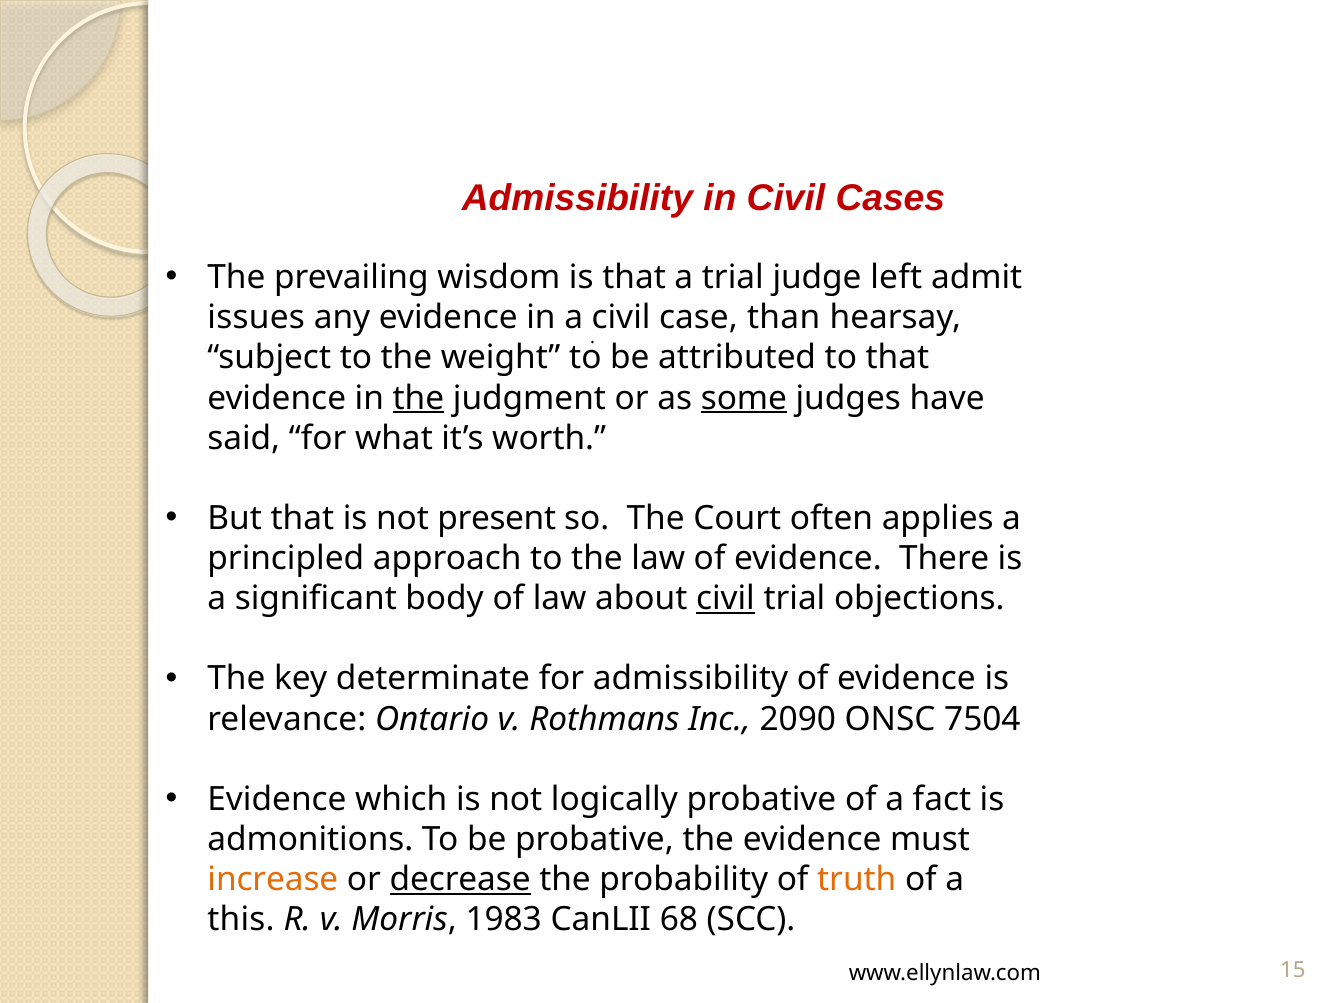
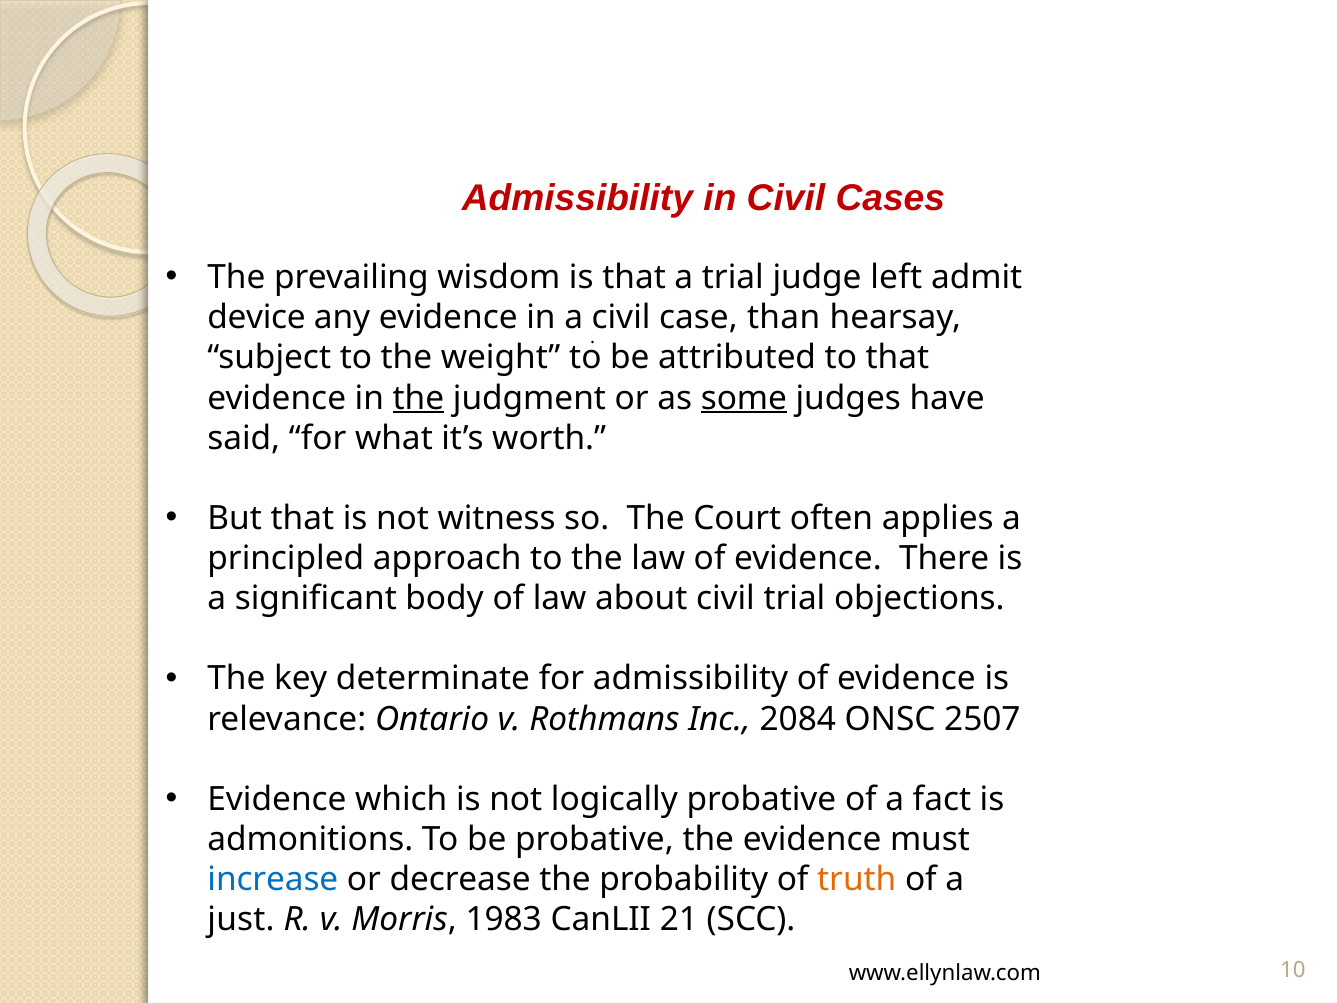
issues: issues -> device (256, 318)
present: present -> witness (497, 518)
civil underline: present -> none (725, 598)
2090: 2090 -> 2084 (798, 719)
7504: 7504 -> 2507 (982, 719)
increase colour: orange -> blue (273, 879)
decrease underline: present -> none (460, 879)
this: this -> just (241, 919)
68: 68 -> 21 (679, 919)
15: 15 -> 10 (1293, 970)
